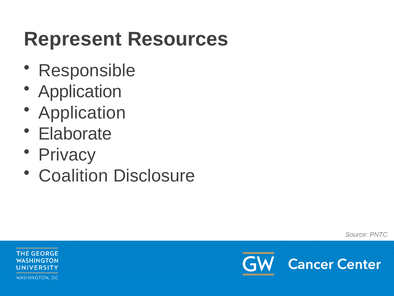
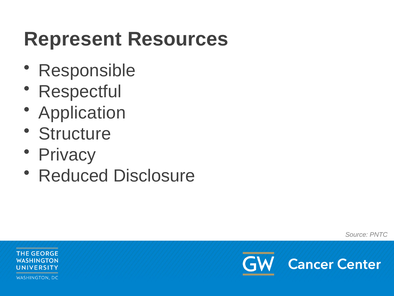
Application: Application -> Respectful (80, 92)
Elaborate: Elaborate -> Structure (75, 134)
Coalition: Coalition -> Reduced (73, 176)
